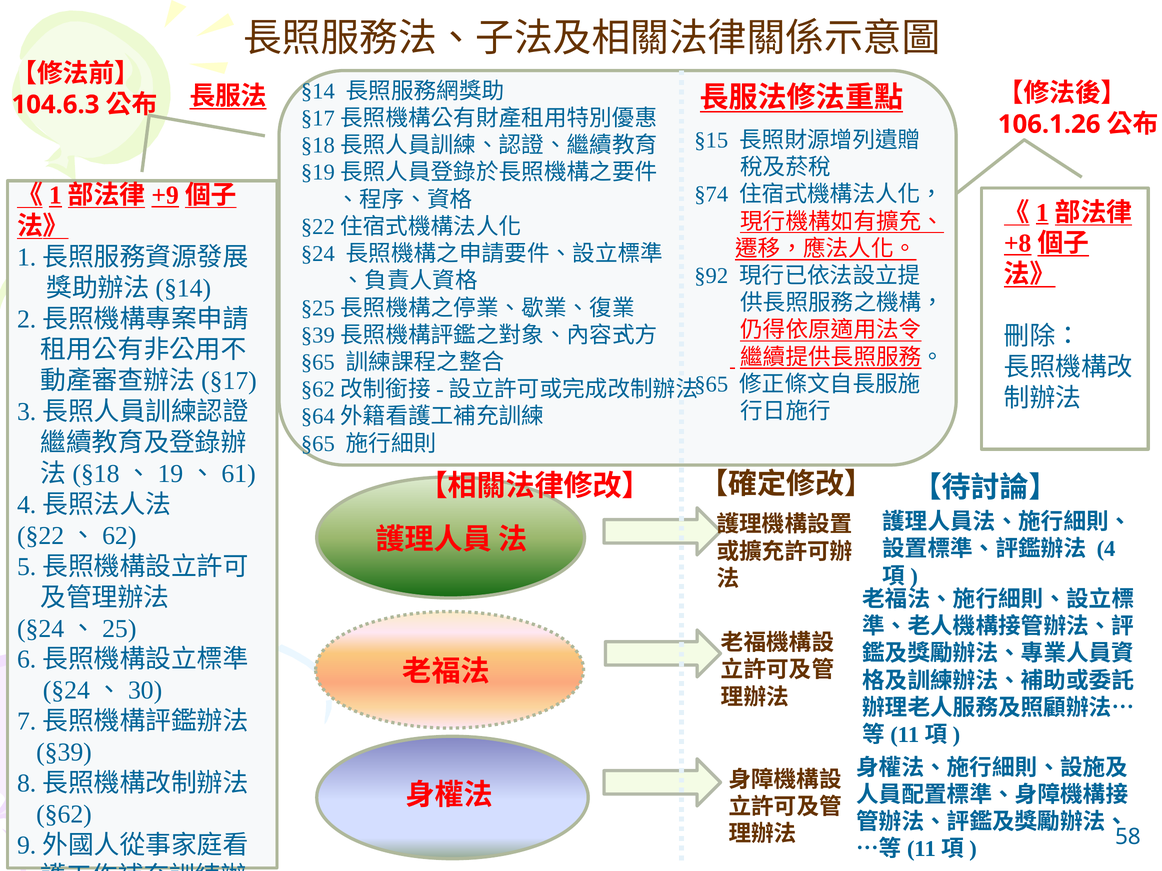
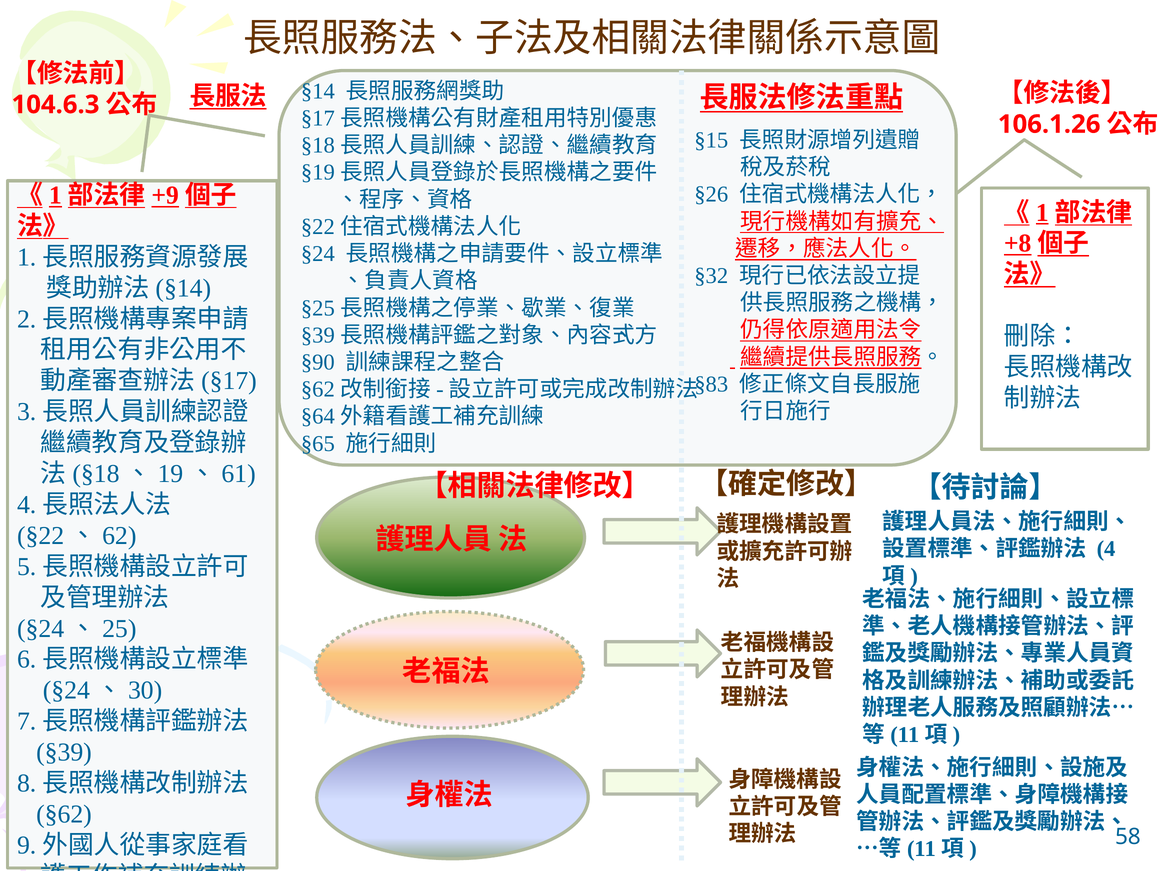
§74: §74 -> §26 (711, 195)
§92: §92 -> §32 (711, 276)
§65: §65 -> §90 (318, 363)
§65: §65 -> §83 (711, 384)
